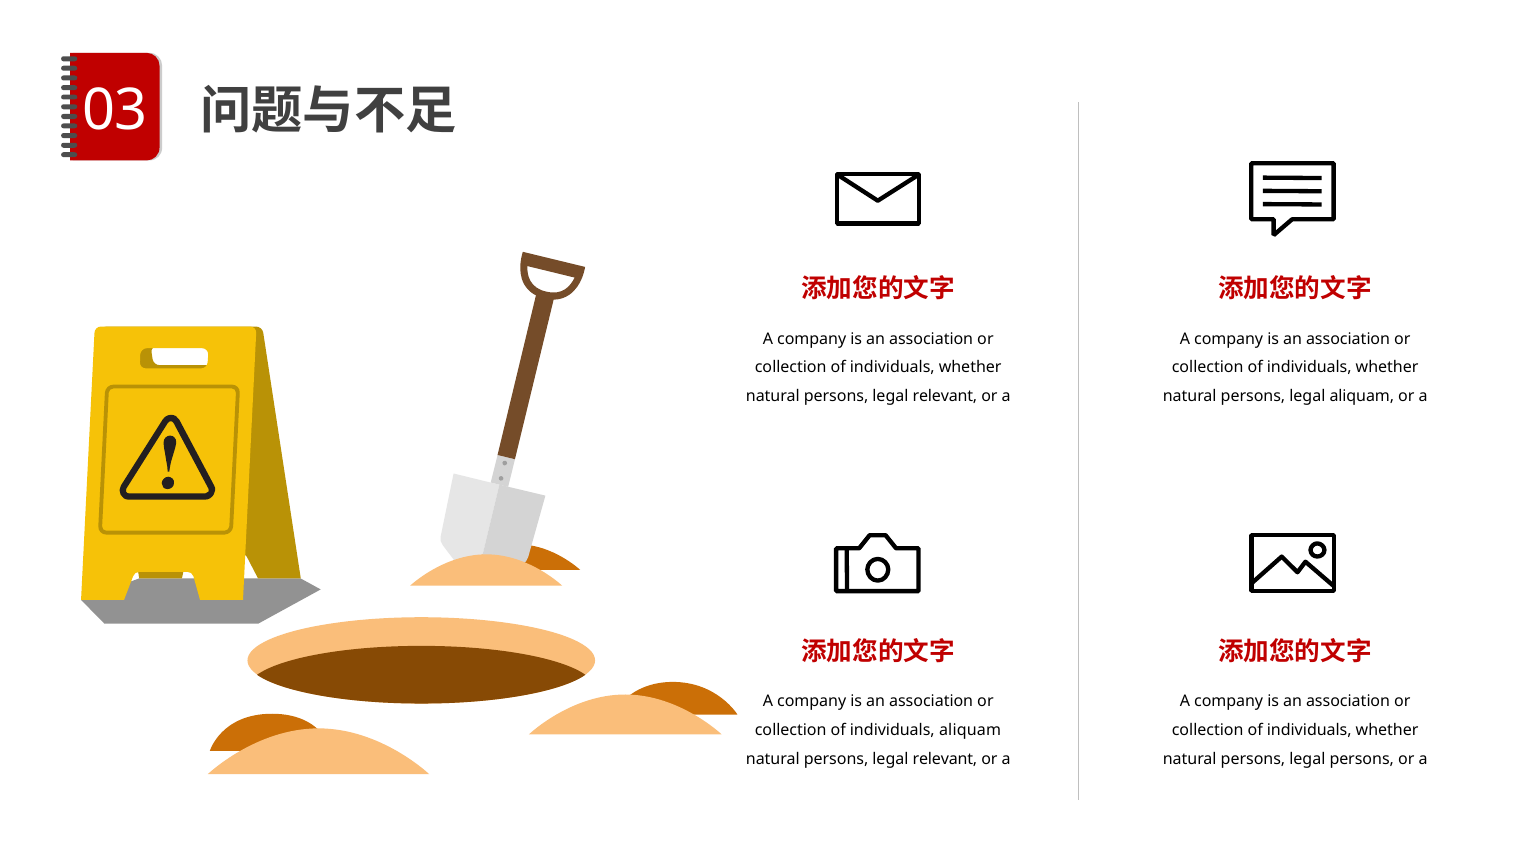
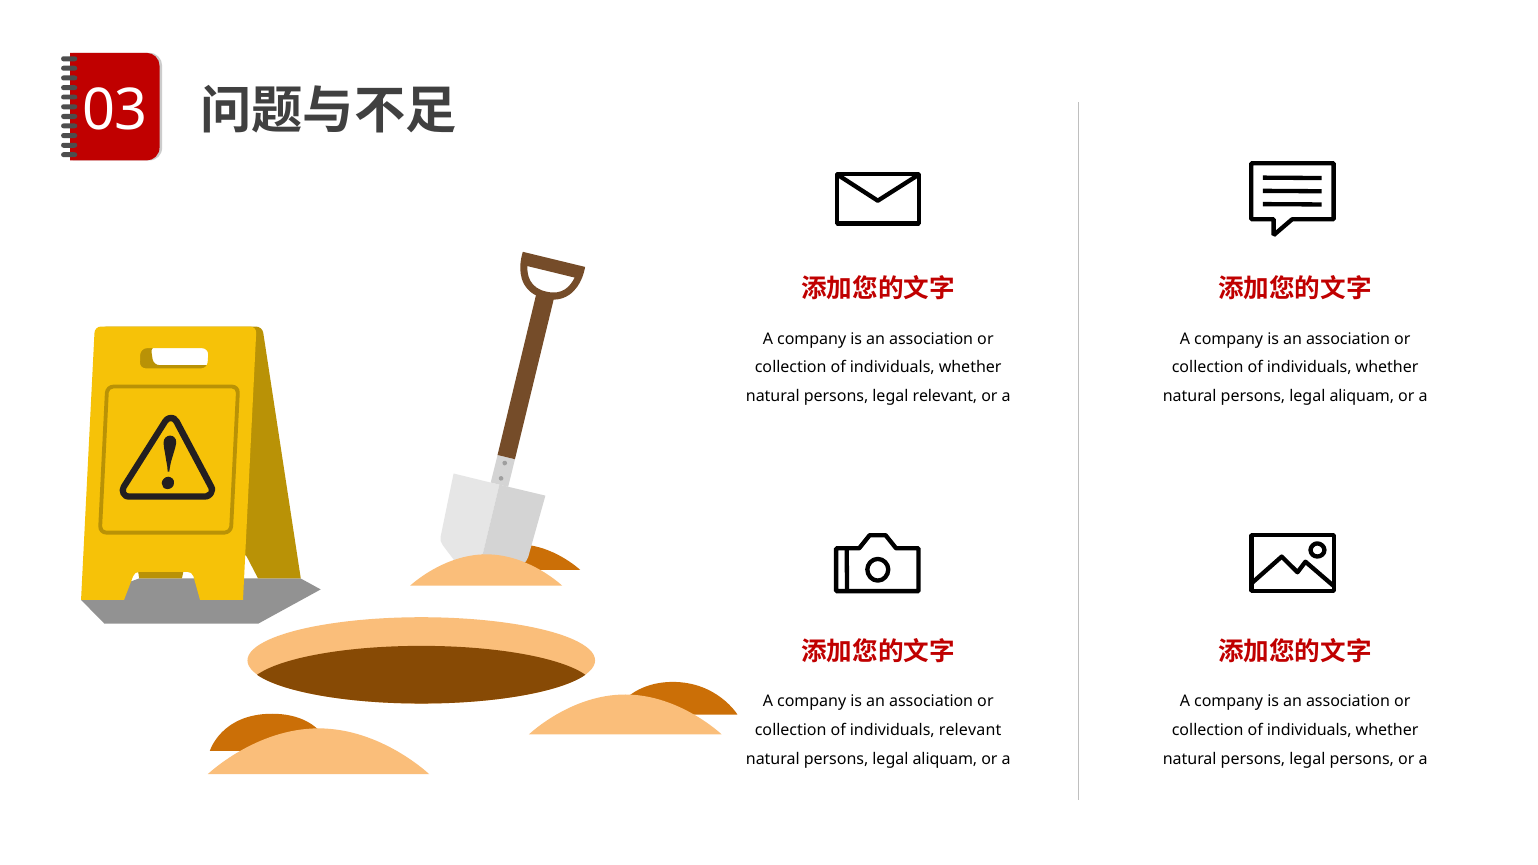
individuals aliquam: aliquam -> relevant (970, 730)
relevant: relevant -> aliquam (945, 759)
